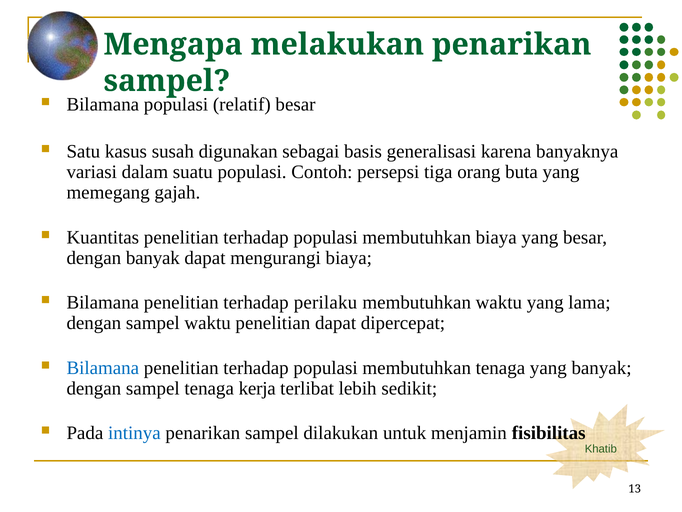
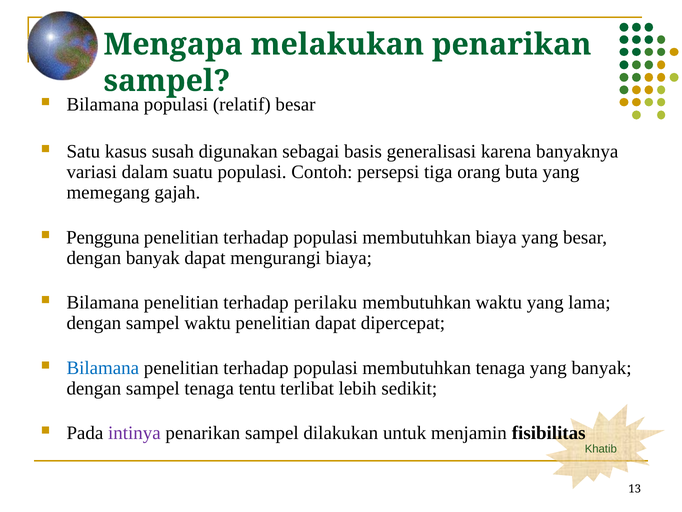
Kuantitas: Kuantitas -> Pengguna (103, 237)
kerja: kerja -> tentu (257, 388)
intinya colour: blue -> purple (134, 433)
